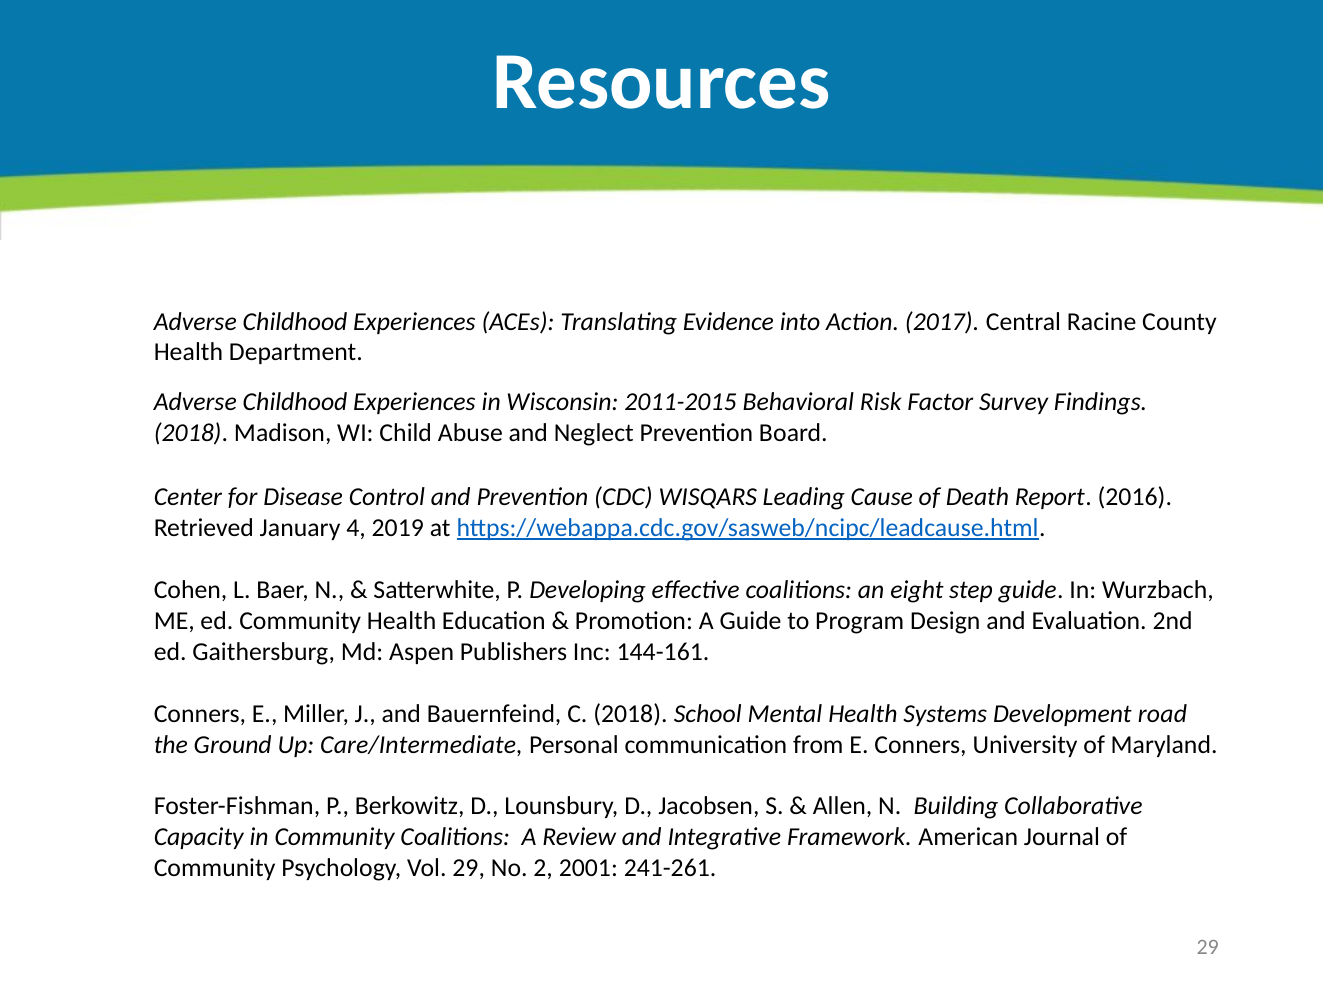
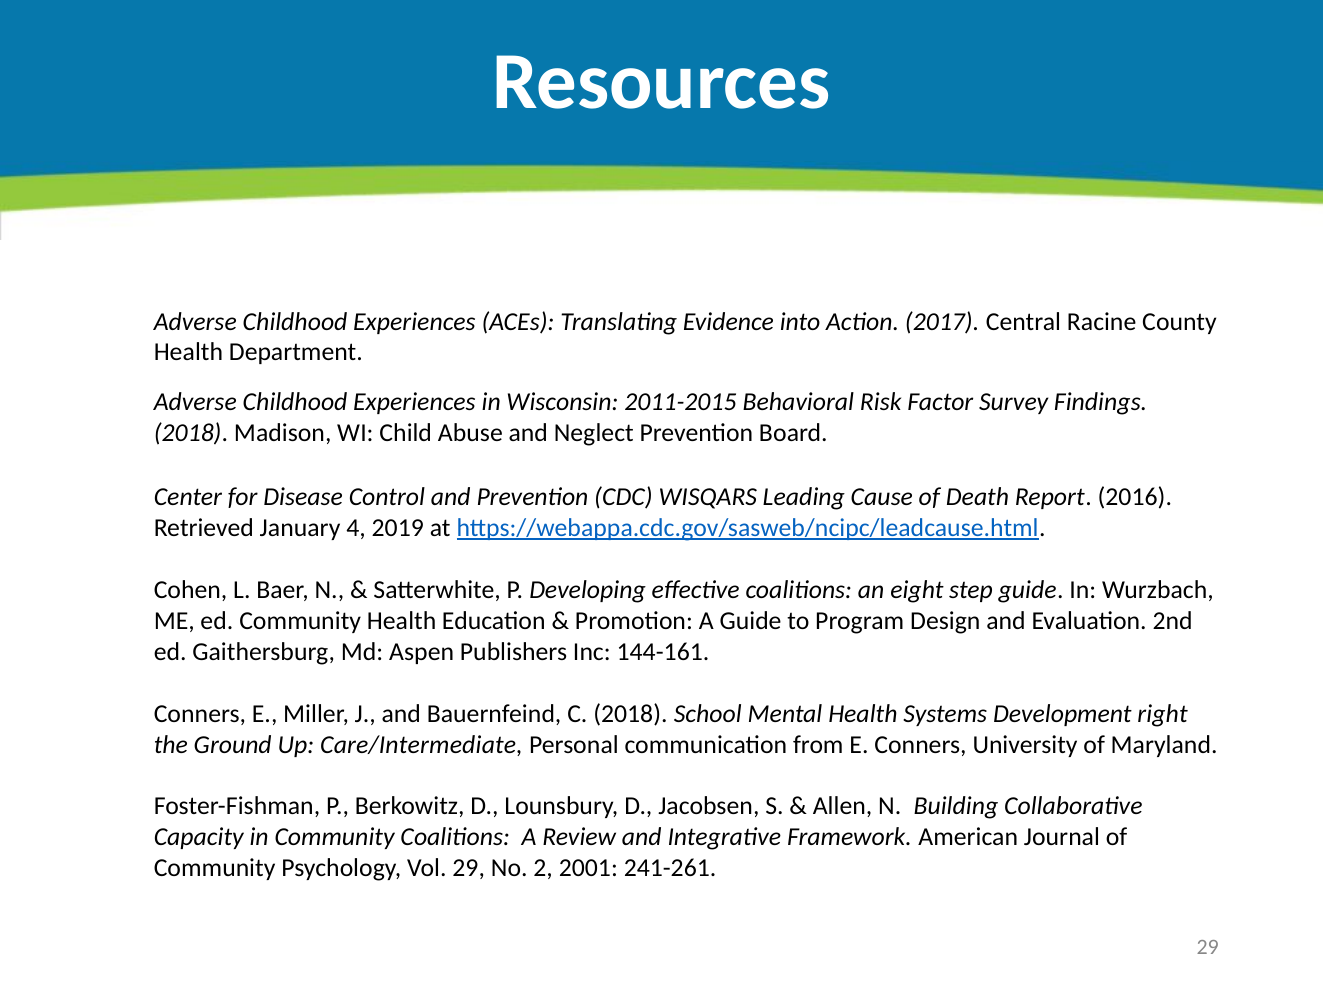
road: road -> right (1163, 714)
